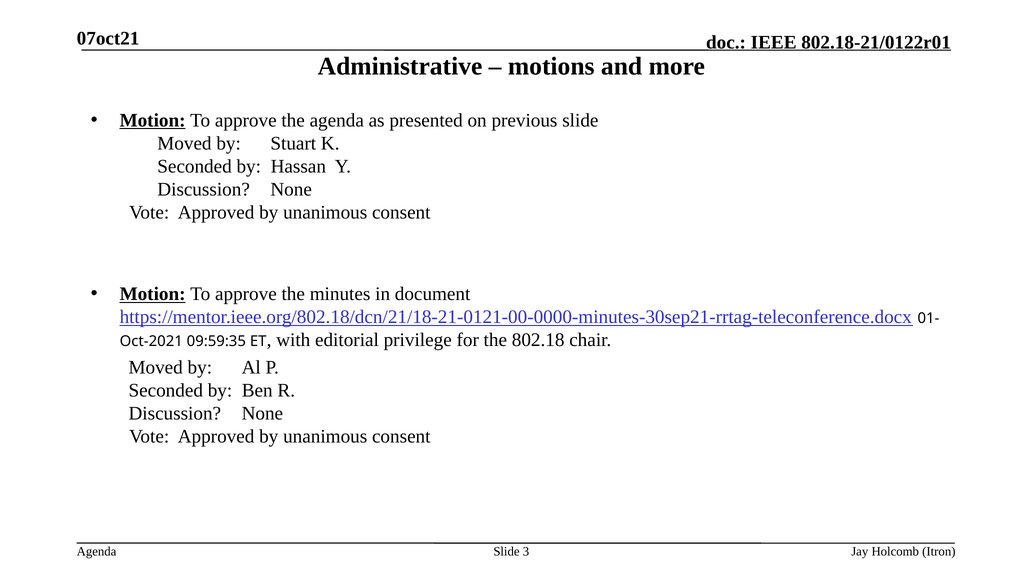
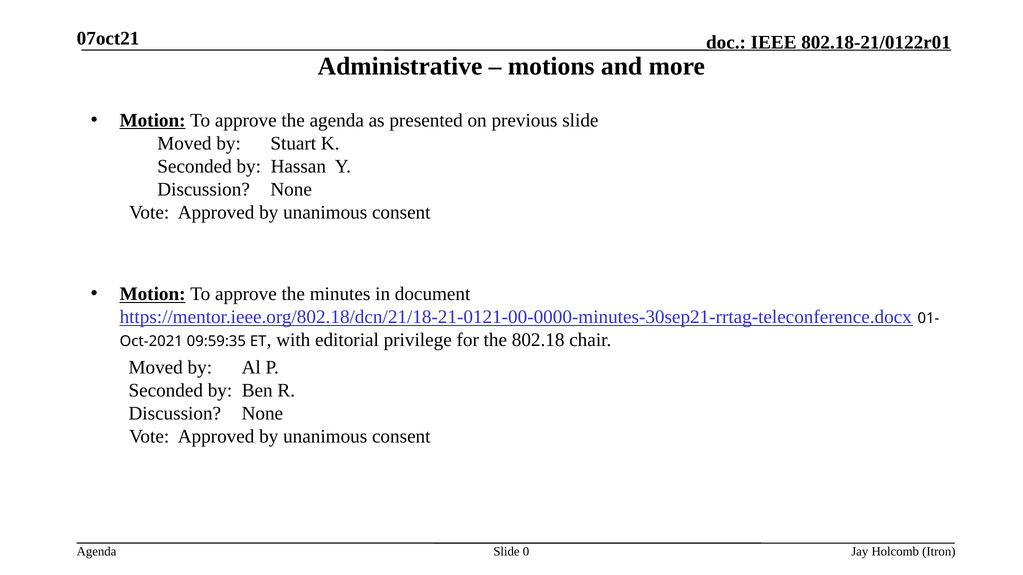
3: 3 -> 0 (526, 552)
